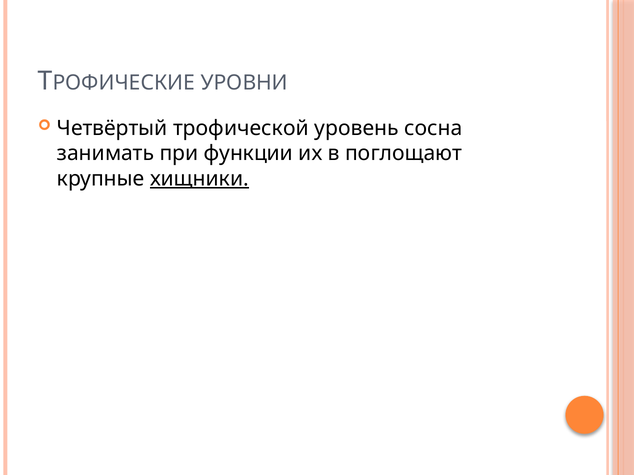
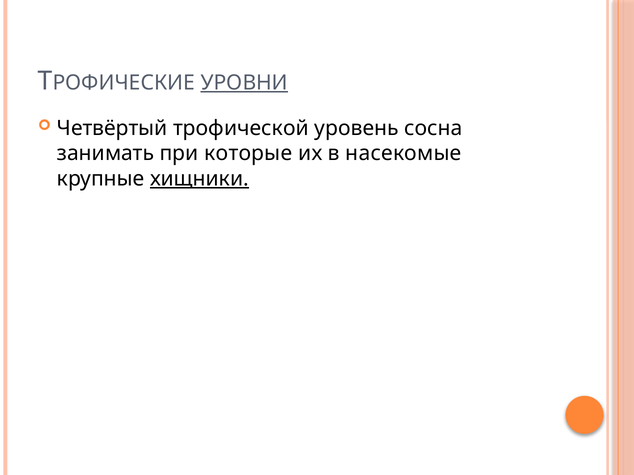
УРОВНИ underline: none -> present (244, 83)
функции: функции -> которые (248, 154)
поглощают: поглощают -> насекомые (404, 154)
